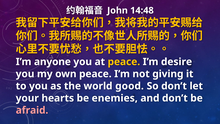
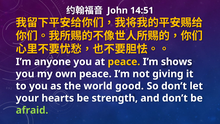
14:48: 14:48 -> 14:51 (142, 10)
desire: desire -> shows (177, 62)
enemies: enemies -> strength (115, 98)
afraid colour: pink -> light green (32, 110)
